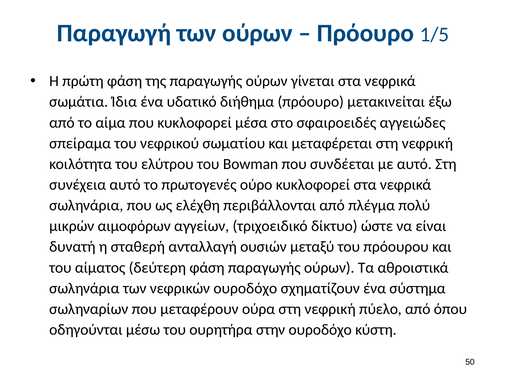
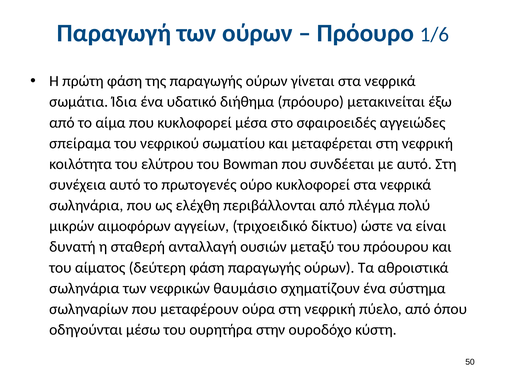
1/5: 1/5 -> 1/6 (435, 35)
νεφρικών ουροδόχο: ουροδόχο -> θαυμάσιο (245, 288)
